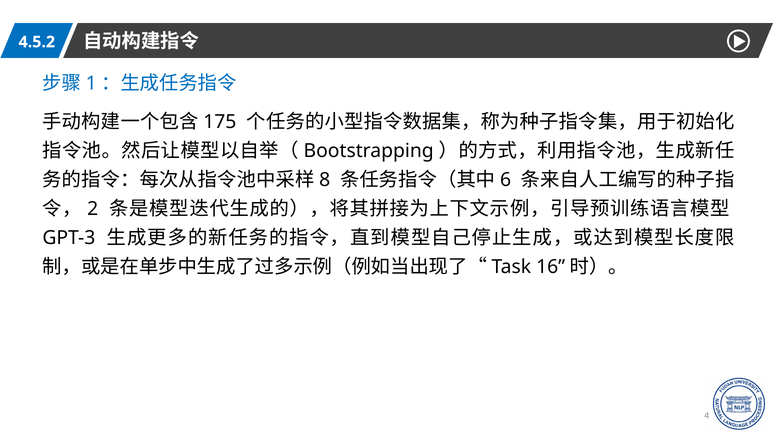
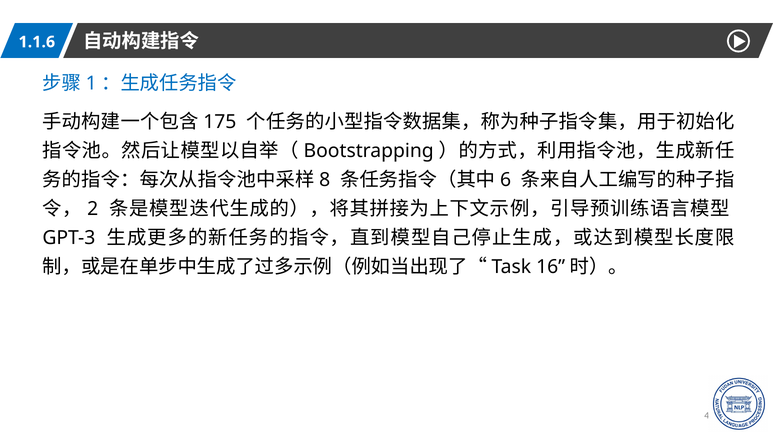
4.5.2: 4.5.2 -> 1.1.6 (37, 42)
